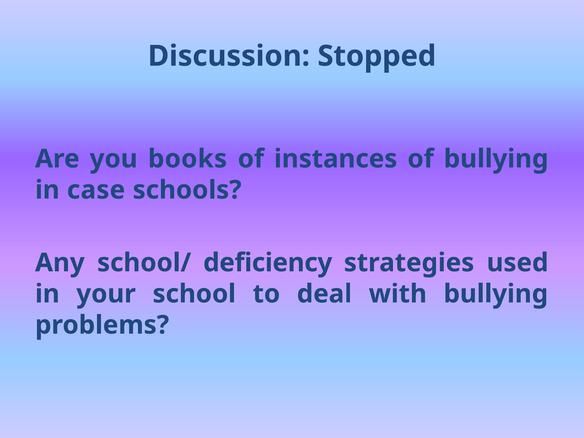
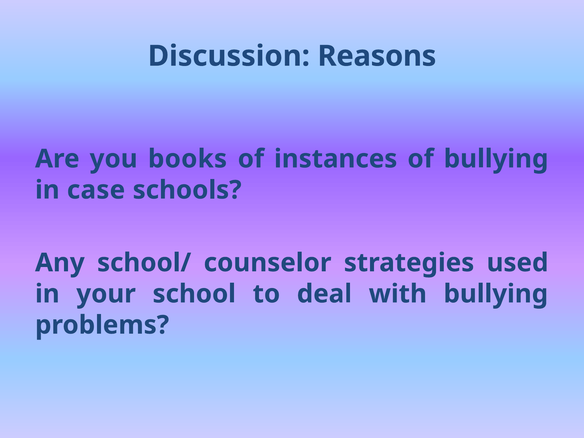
Stopped: Stopped -> Reasons (377, 56)
deficiency: deficiency -> counselor (268, 263)
